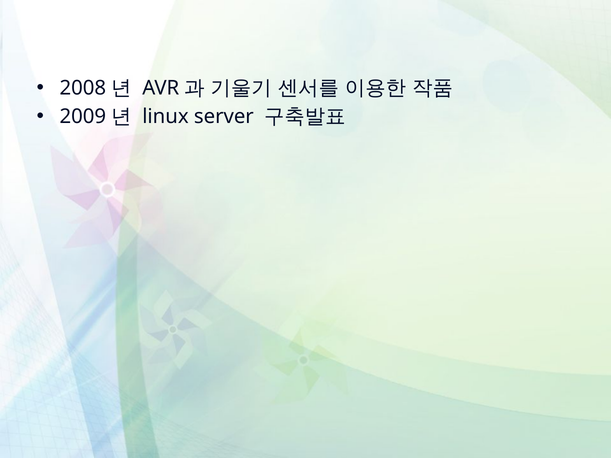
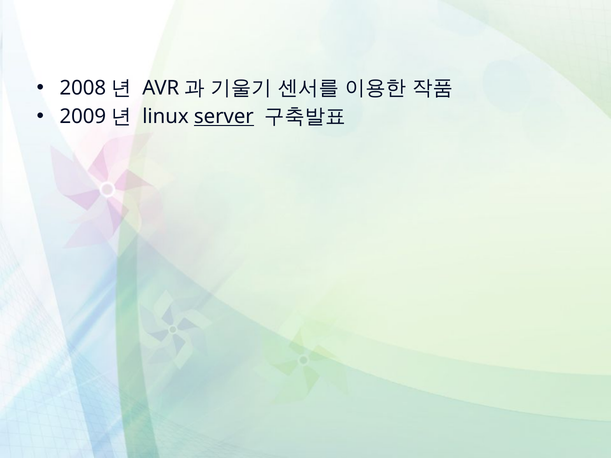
server underline: none -> present (224, 117)
